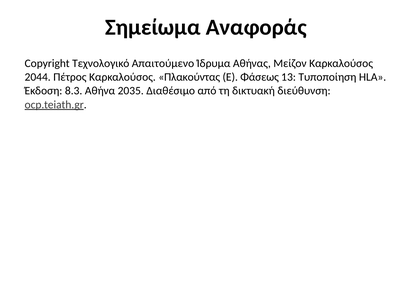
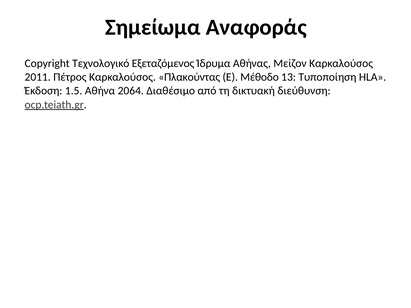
Απαιτούμενο: Απαιτούμενο -> Εξεταζόμενος (163, 64)
2044: 2044 -> 2011 (38, 77)
Φάσεως: Φάσεως -> Μέθοδο (260, 77)
8.3: 8.3 -> 1.5 (74, 91)
2035: 2035 -> 2064 (131, 91)
